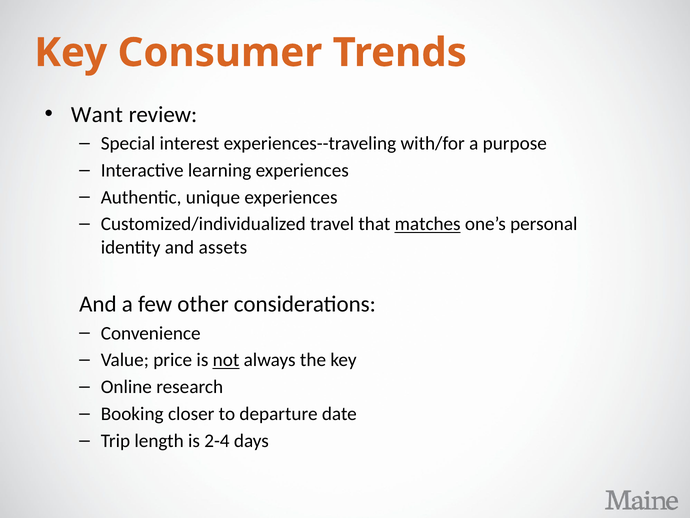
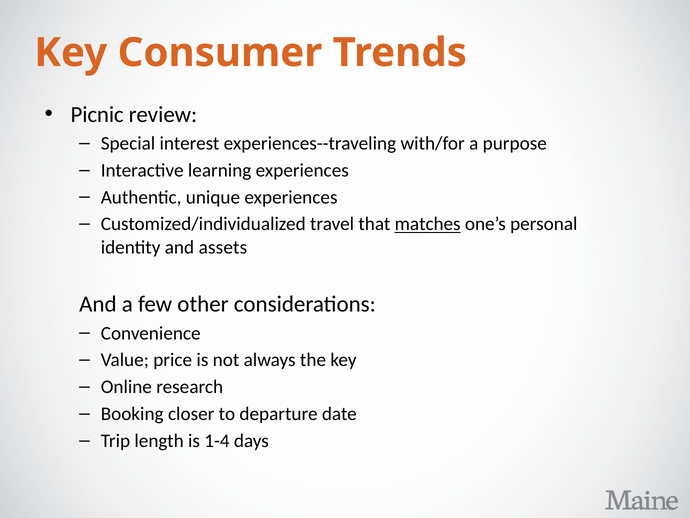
Want: Want -> Picnic (97, 114)
not underline: present -> none (226, 360)
2-4: 2-4 -> 1-4 (217, 440)
